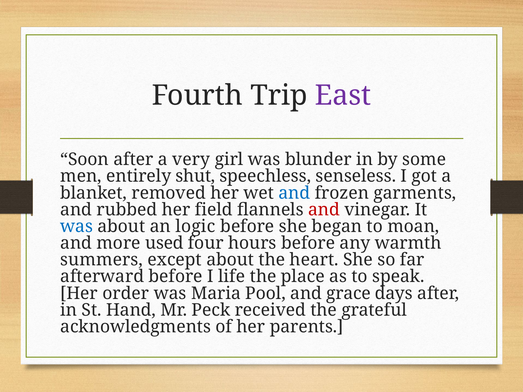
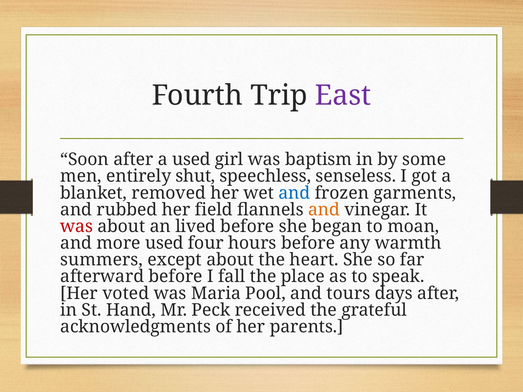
a very: very -> used (191, 160)
blunder: blunder -> baptism (318, 160)
and colour: red -> orange (324, 210)
was colour: blue -> red (77, 227)
logic: logic -> lived (196, 227)
life: life -> fall (232, 277)
order: order -> voted (126, 293)
grace: grace -> tours (348, 293)
